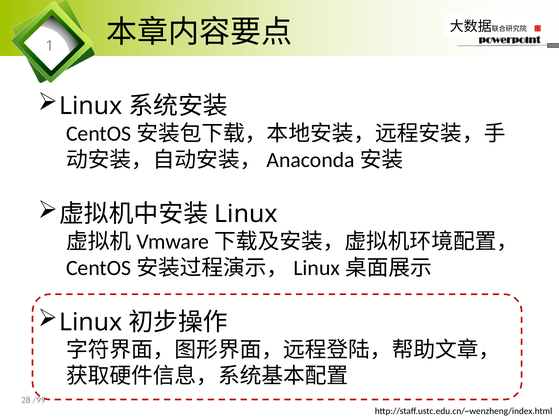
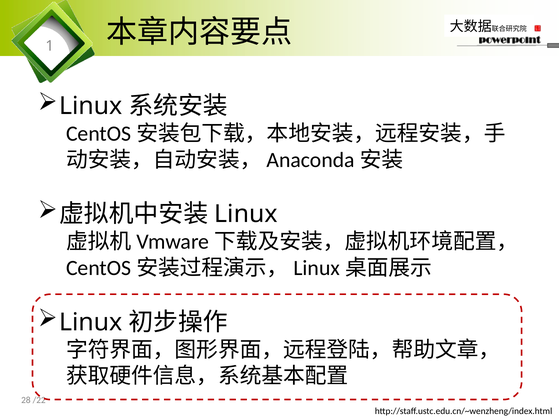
/99: /99 -> /22 (39, 400)
